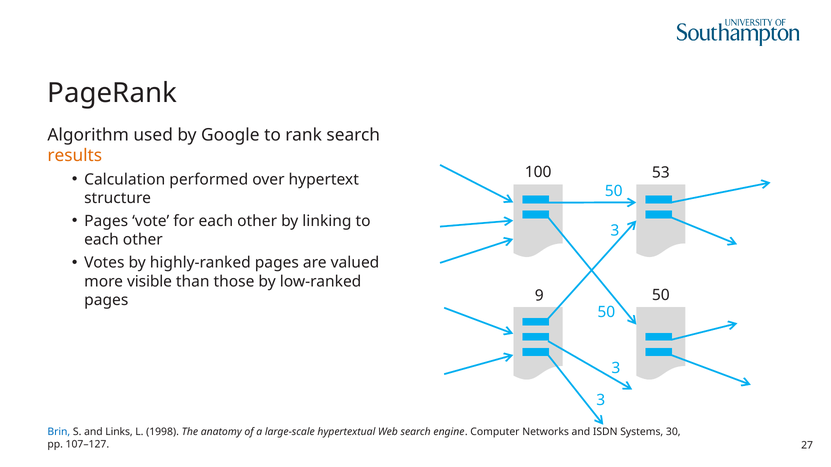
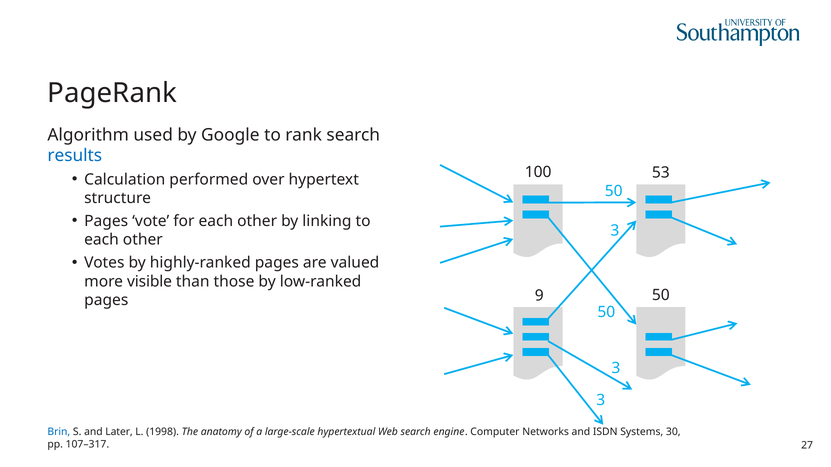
results colour: orange -> blue (75, 156)
Links: Links -> Later (119, 432)
107–127: 107–127 -> 107–317 (87, 445)
